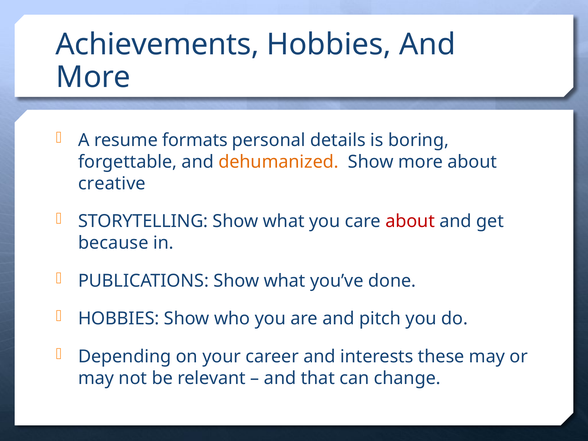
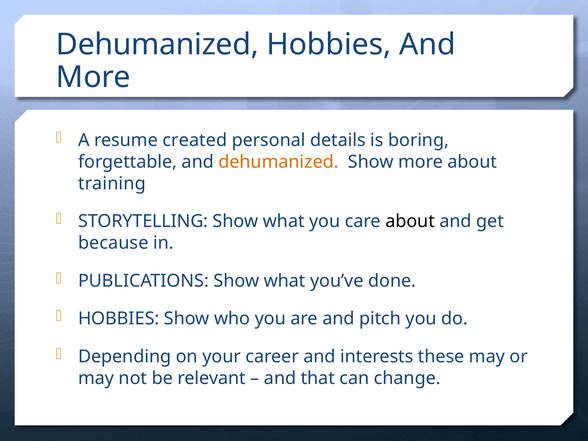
Achievements: Achievements -> Dehumanized (157, 45)
formats: formats -> created (195, 140)
creative: creative -> training (112, 183)
about colour: red -> black (410, 221)
